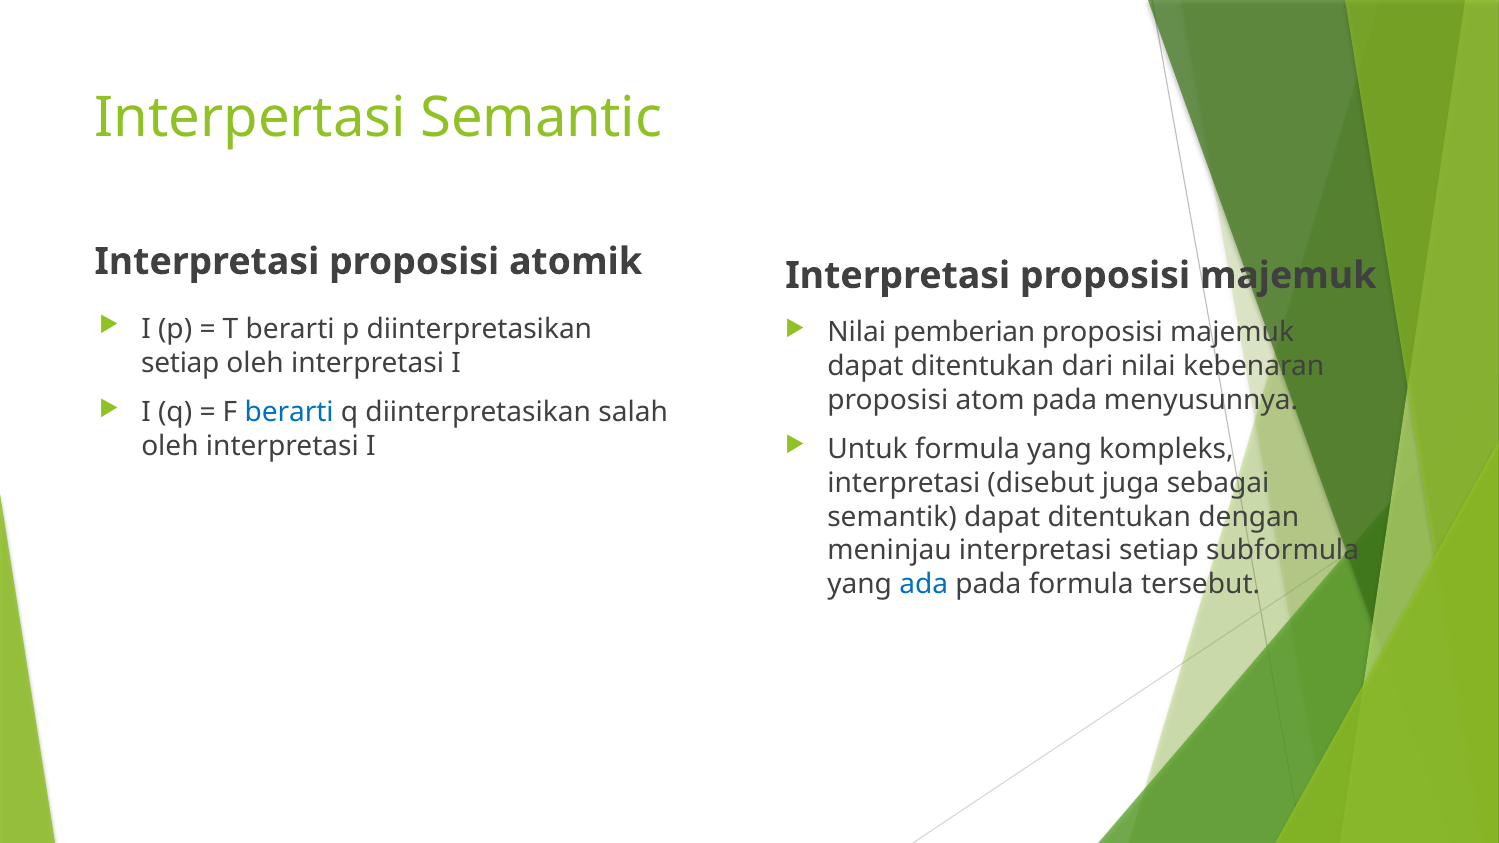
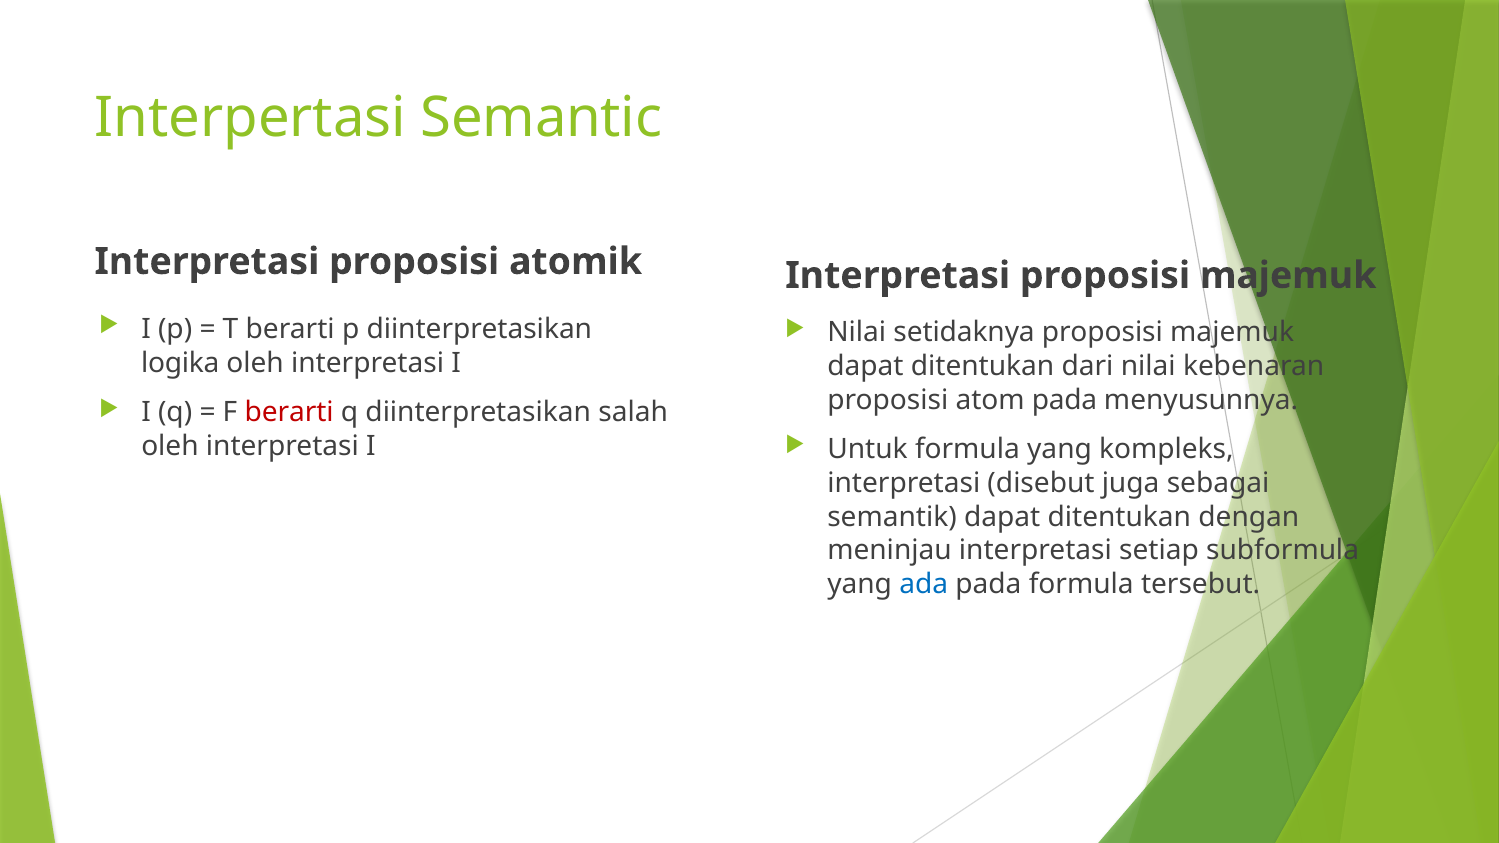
pemberian: pemberian -> setidaknya (964, 333)
setiap: setiap -> logika (180, 363)
berarti colour: blue -> red (289, 413)
